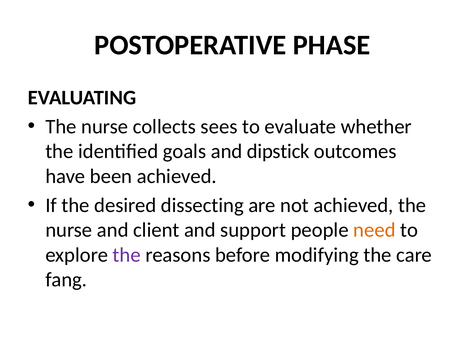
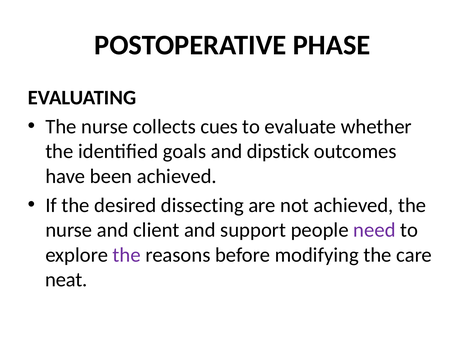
sees: sees -> cues (219, 126)
need colour: orange -> purple (374, 230)
fang: fang -> neat (66, 279)
